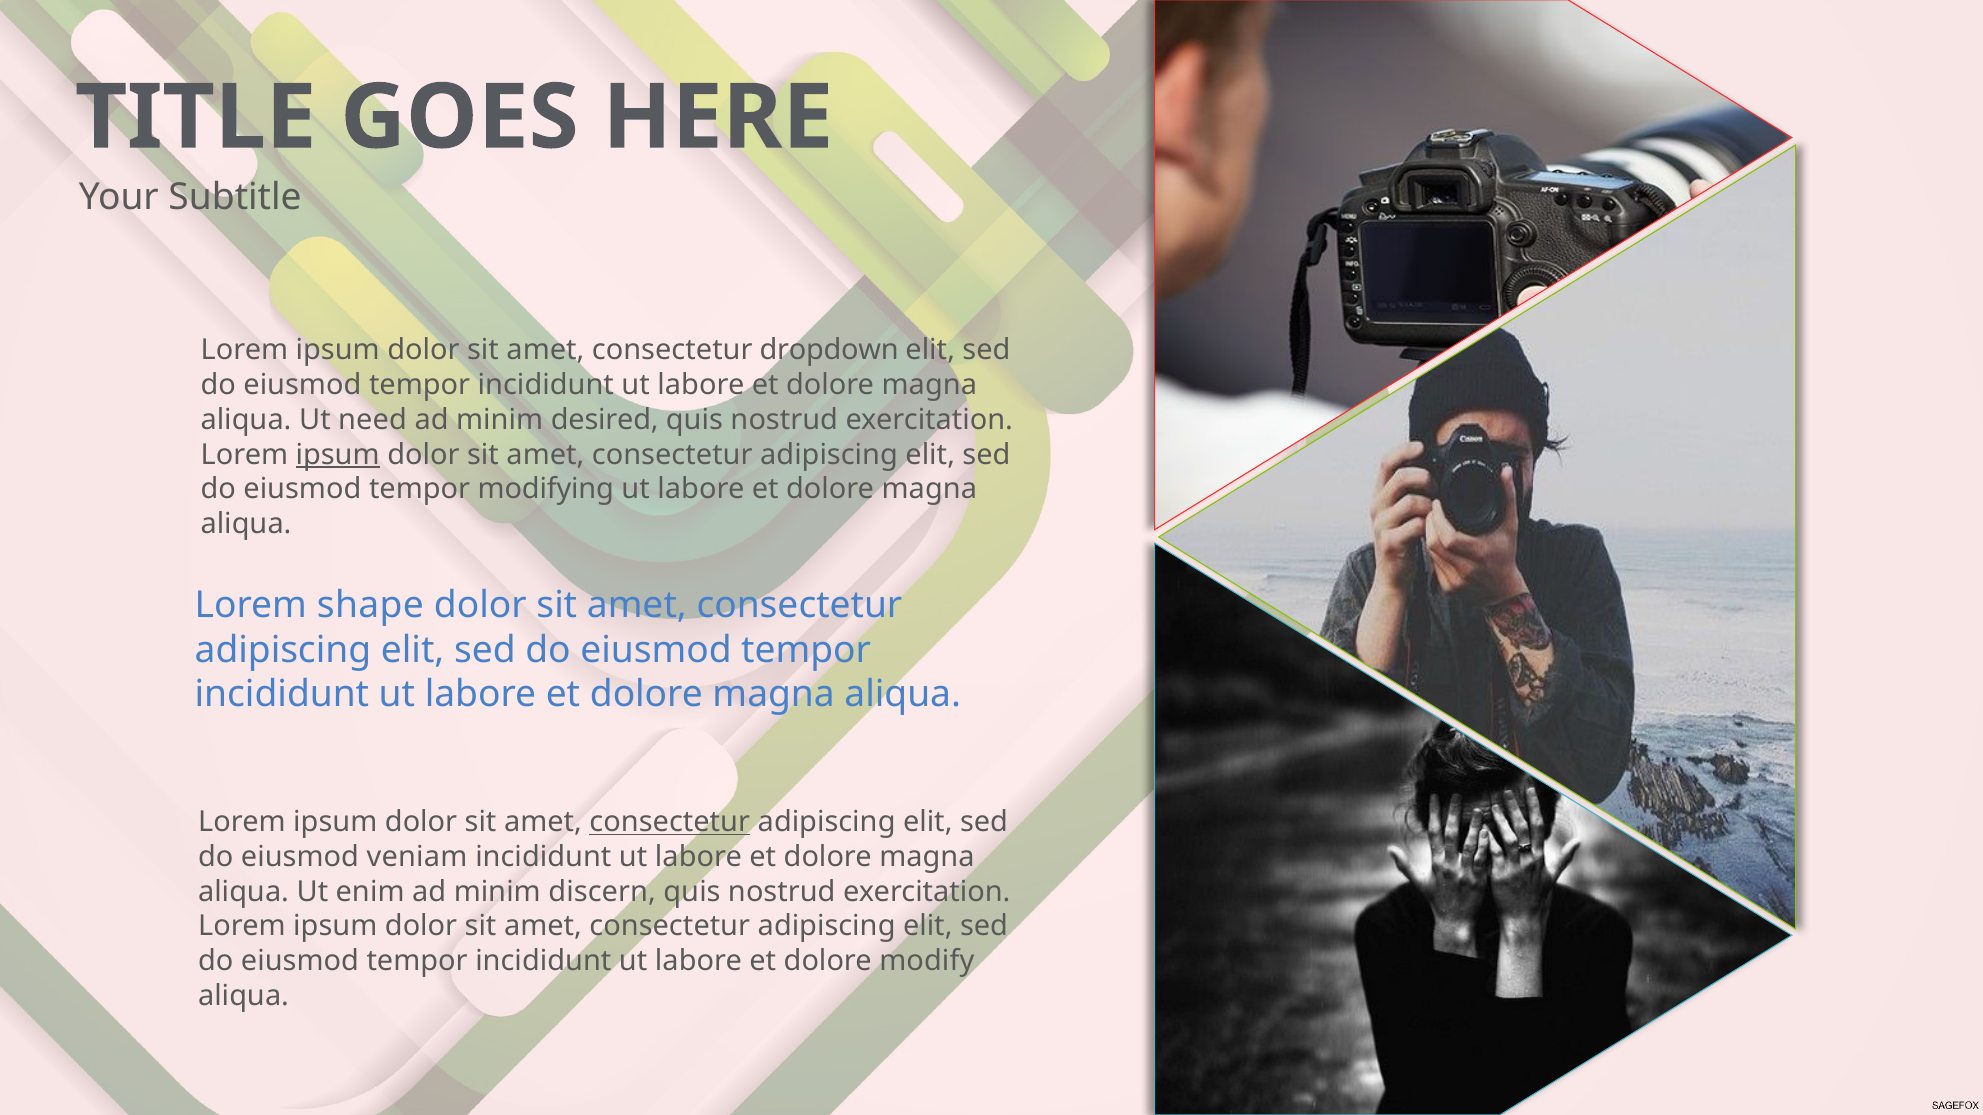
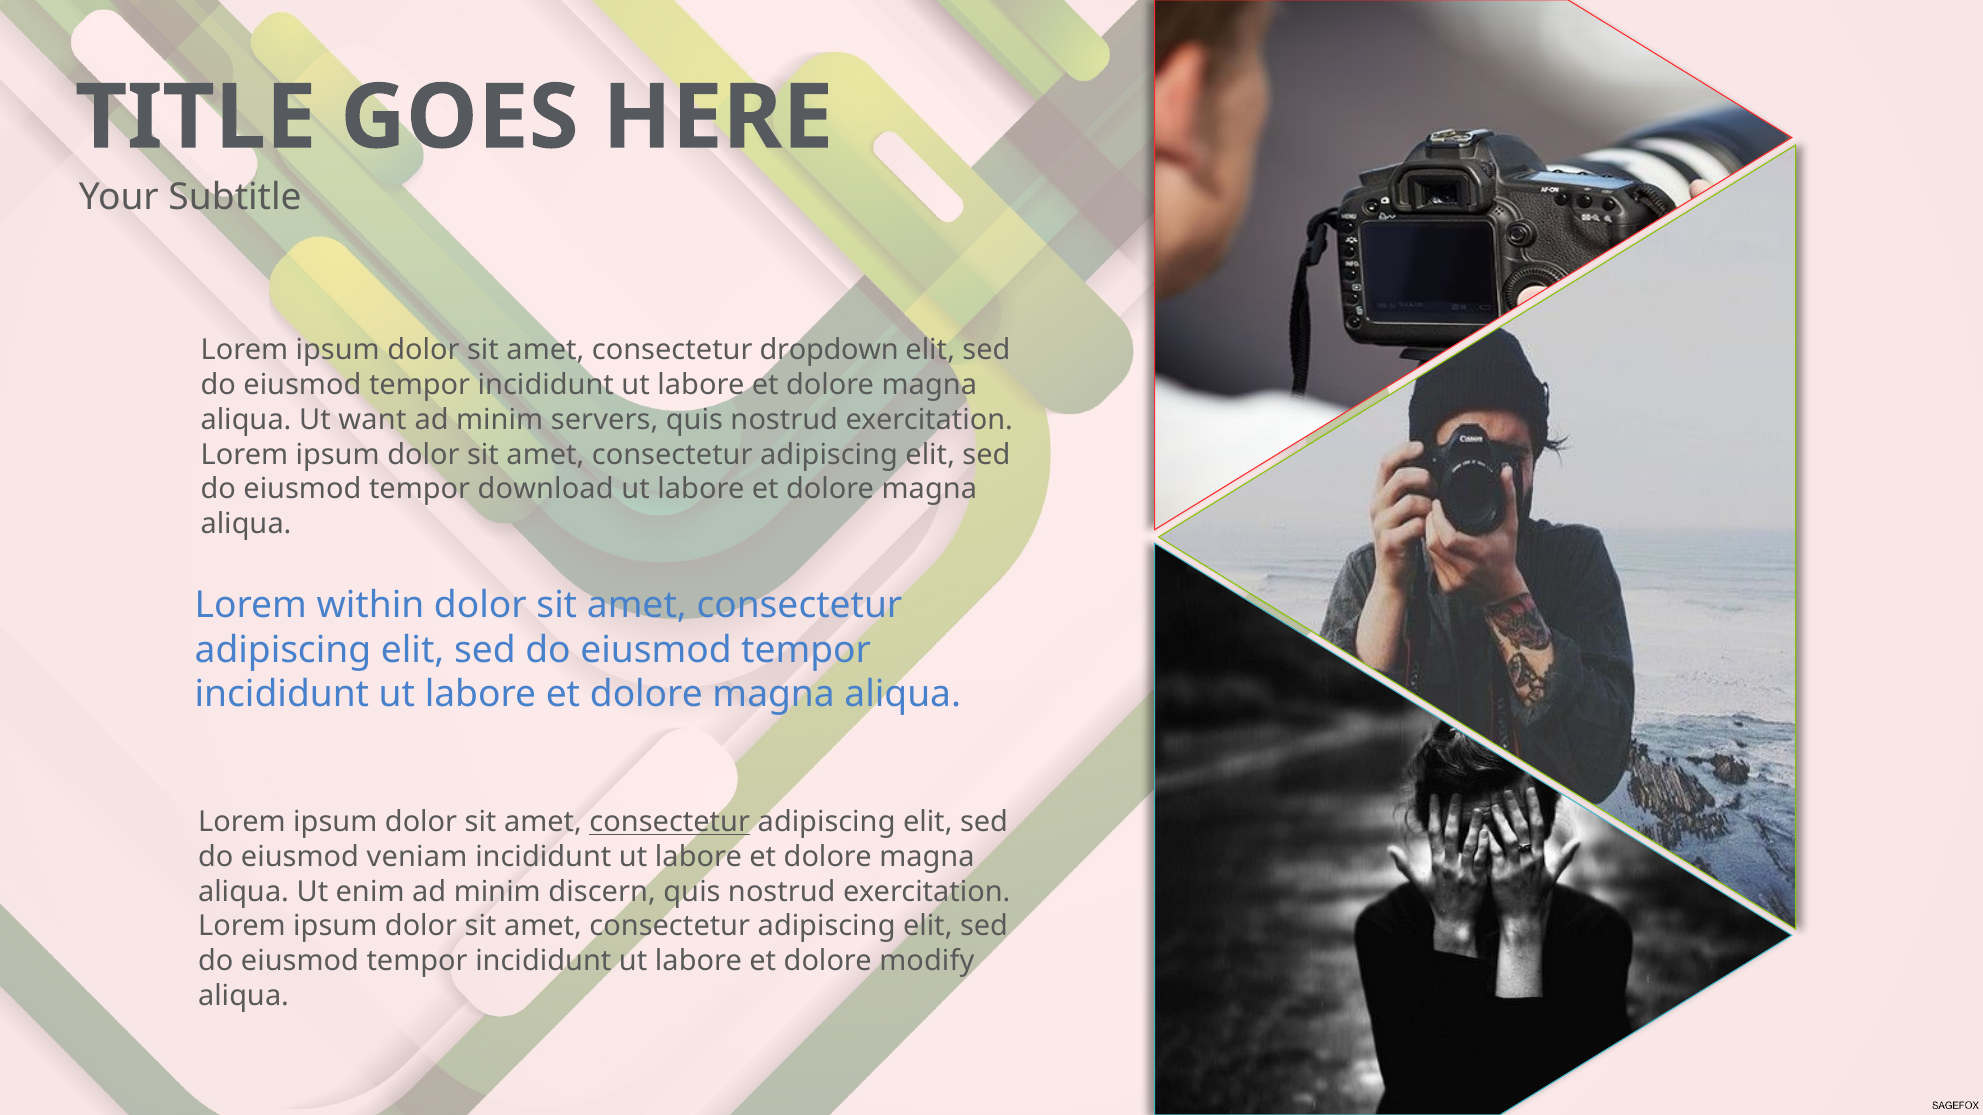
need: need -> want (372, 420)
desired: desired -> servers (605, 420)
ipsum underline: present -> none (338, 455)
modifying: modifying -> download (546, 489)
shape: shape -> within (371, 606)
